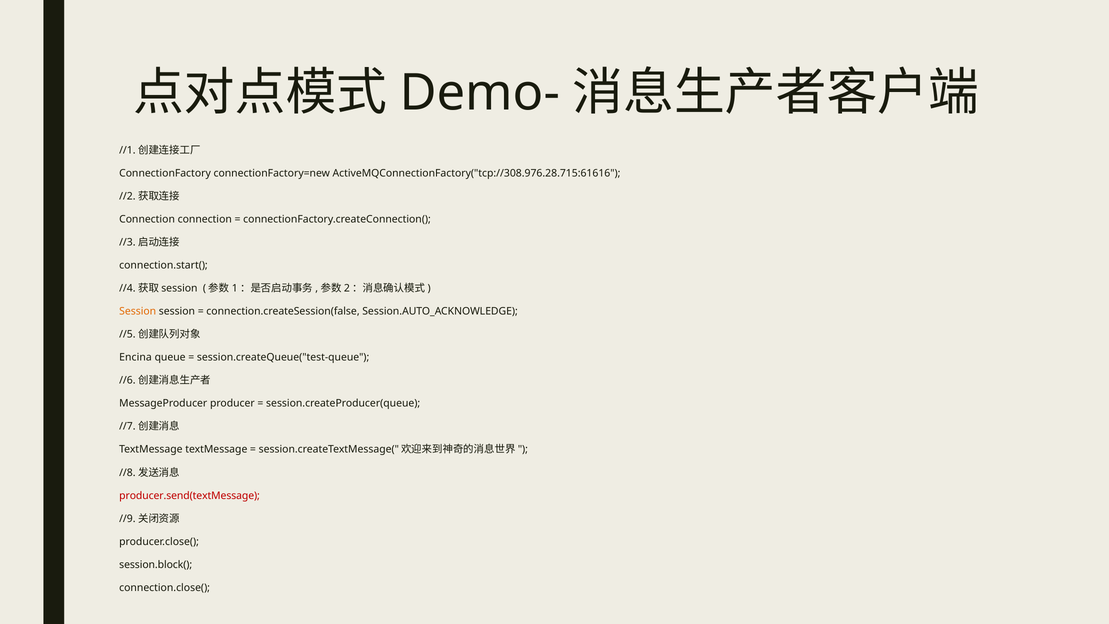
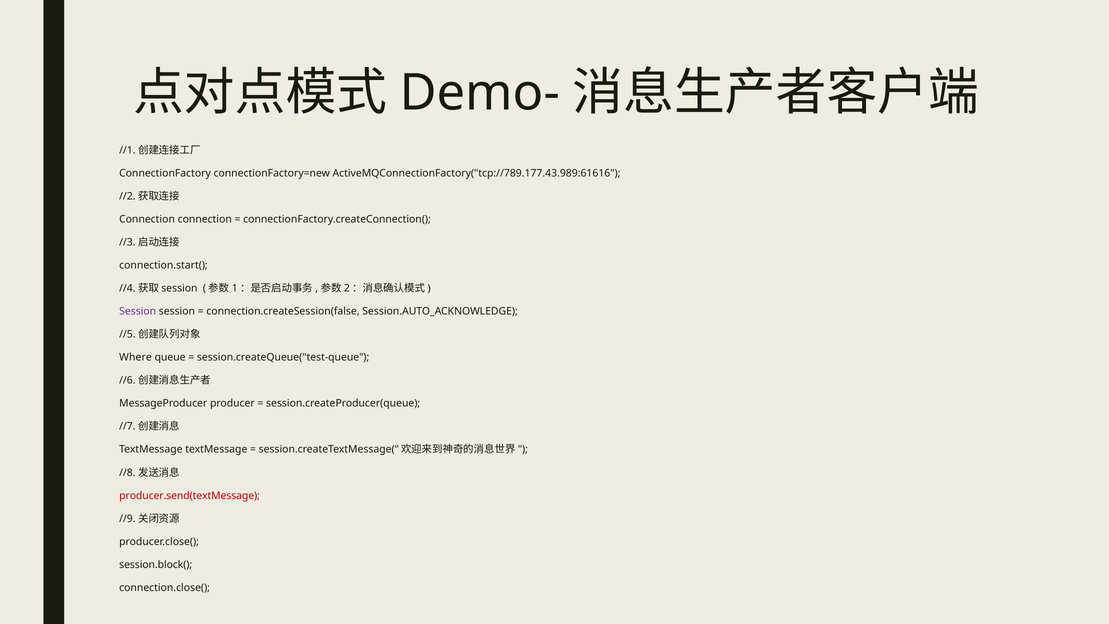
ActiveMQConnectionFactory("tcp://308.976.28.715:61616: ActiveMQConnectionFactory("tcp://308.976.28.715:61616 -> ActiveMQConnectionFactory("tcp://789.177.43.989:61616 (476, 173)
Session colour: orange -> purple (138, 311)
Encina: Encina -> Where (136, 357)
